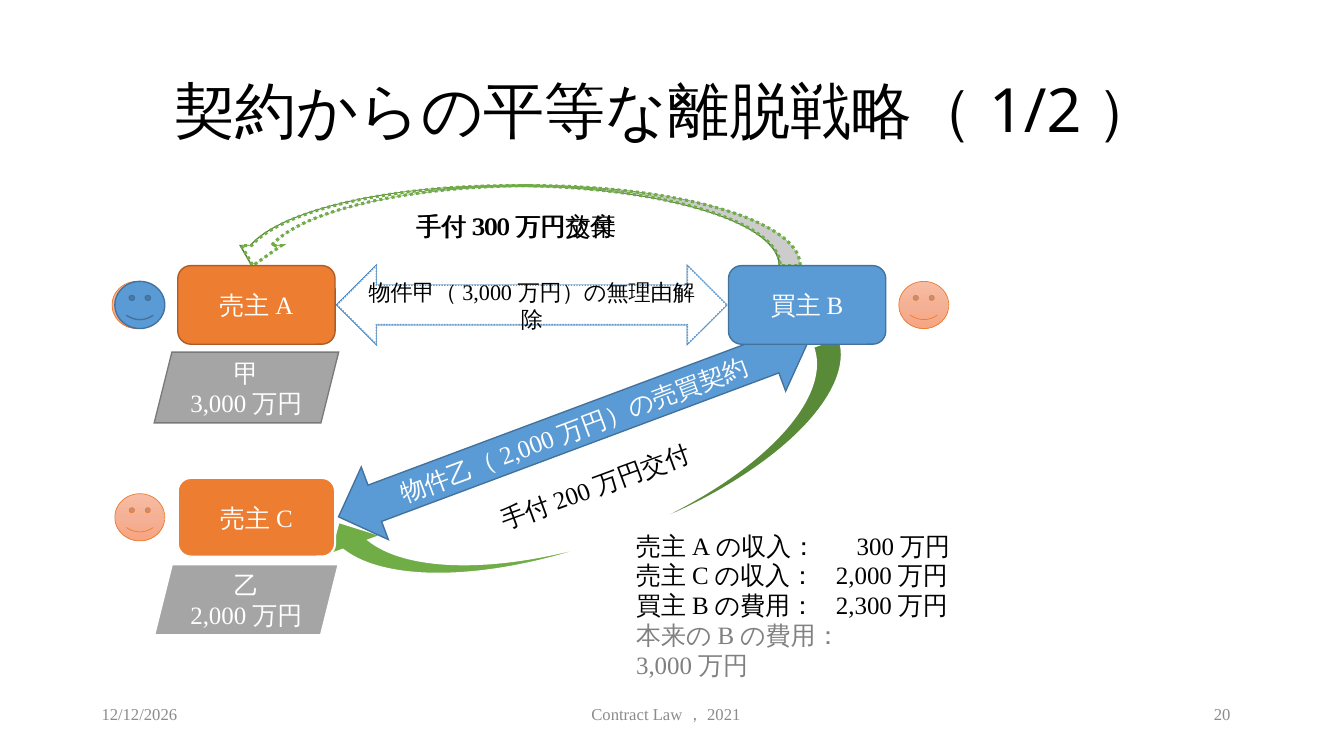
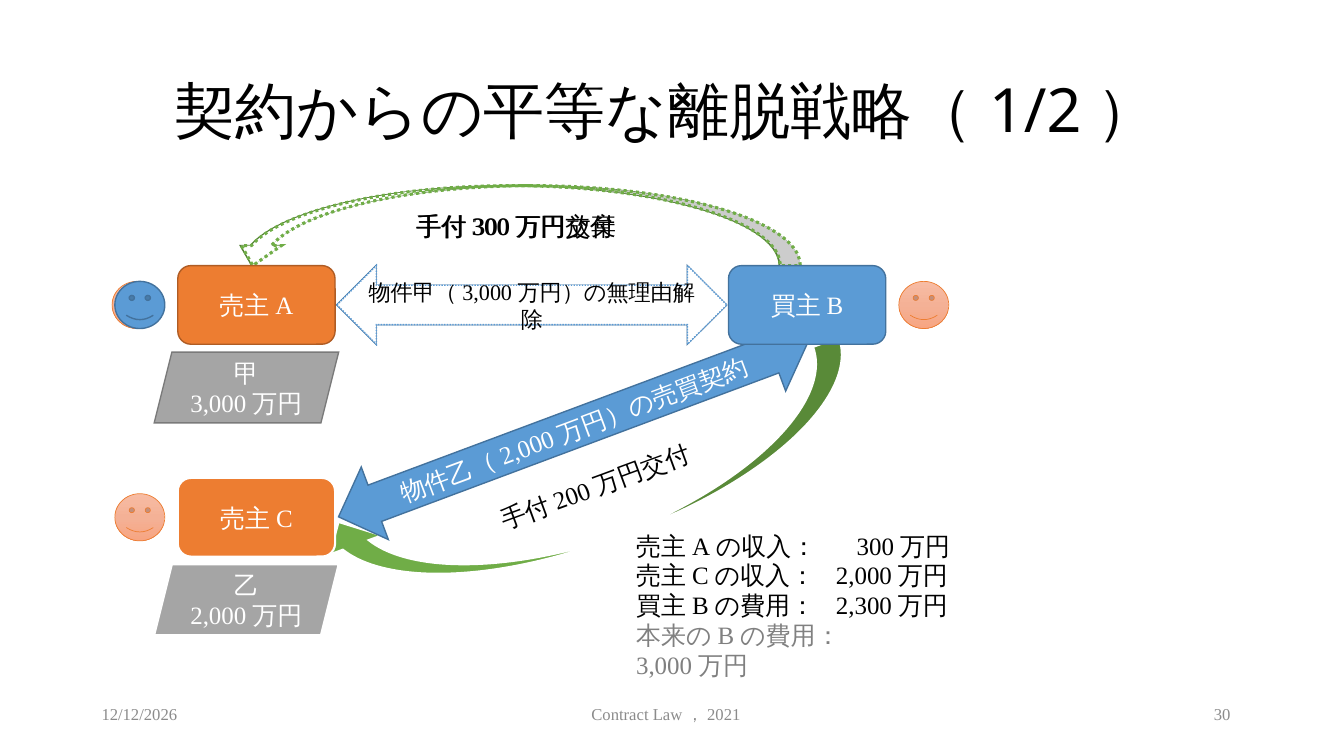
20: 20 -> 30 (1222, 716)
